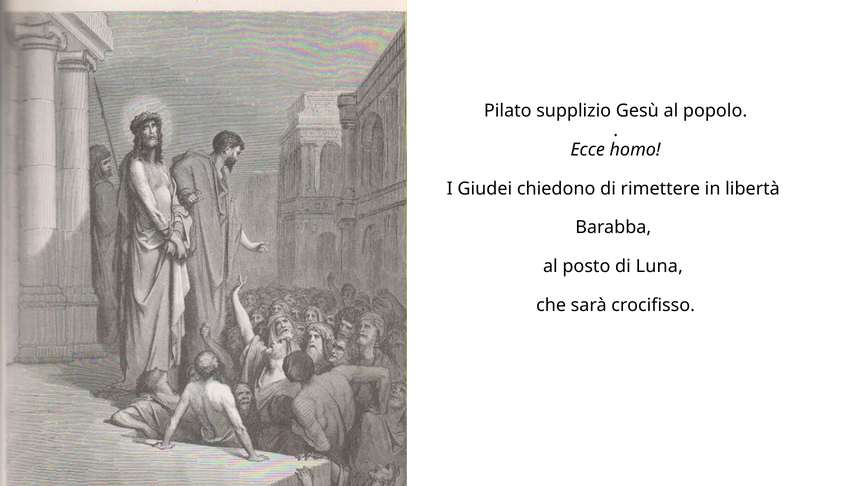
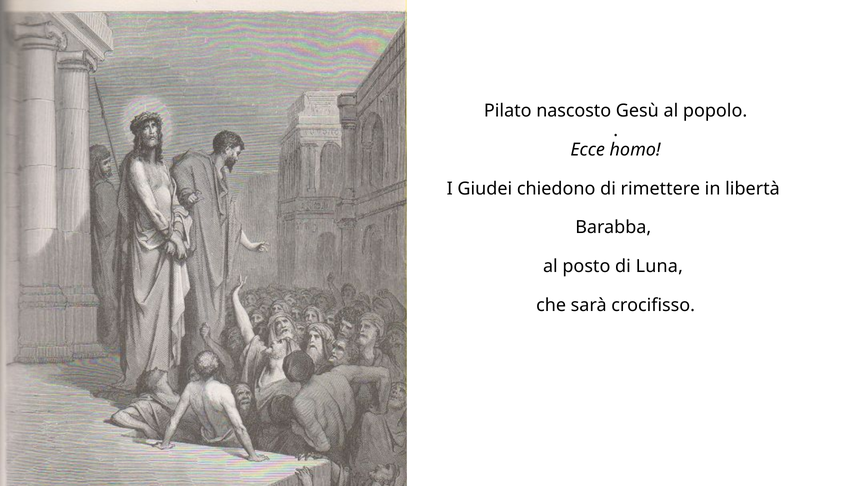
supplizio: supplizio -> nascosto (574, 111)
